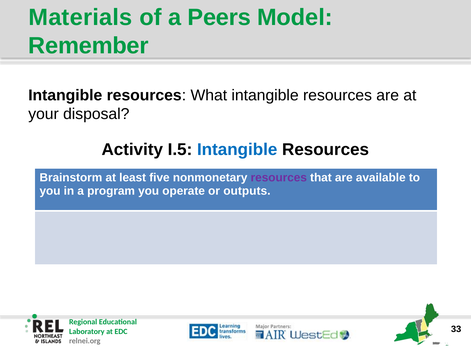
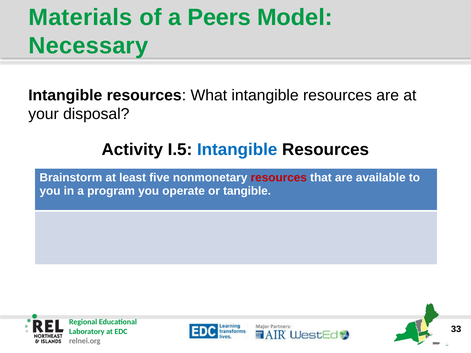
Remember: Remember -> Necessary (88, 46)
resources colour: purple -> red (279, 178)
outputs: outputs -> tangible (247, 191)
